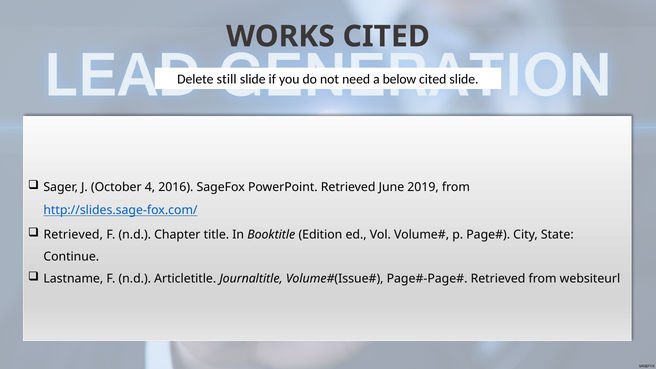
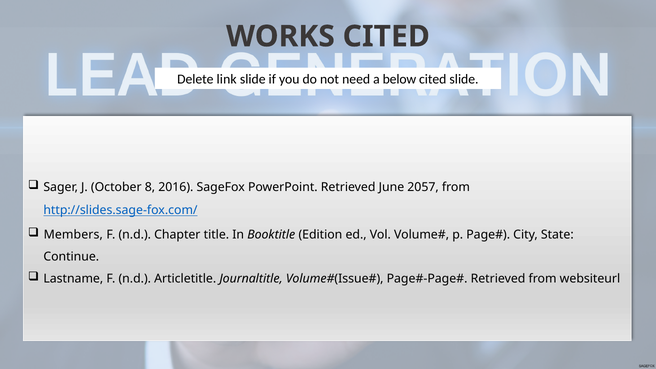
still: still -> link (227, 79)
4: 4 -> 8 (150, 187)
2019: 2019 -> 2057 (423, 187)
Retrieved: Retrieved -> Members (73, 234)
